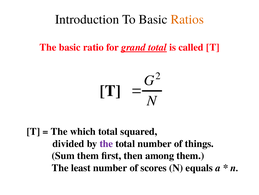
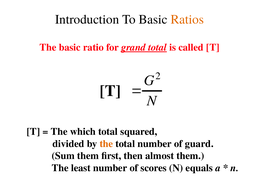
the colour: purple -> orange (106, 143)
things: things -> guard (199, 143)
among: among -> almost (160, 155)
